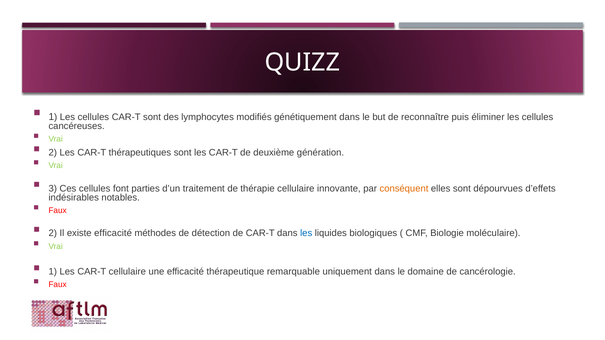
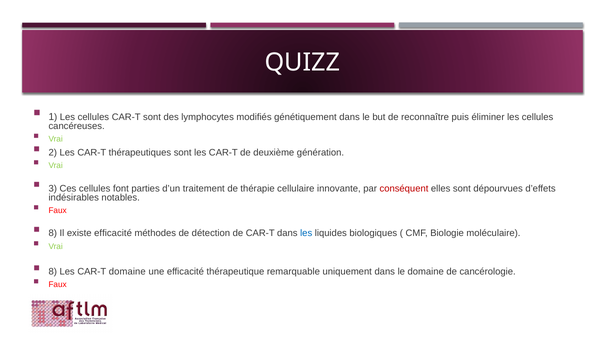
conséquent colour: orange -> red (404, 189)
2: 2 -> 8 (53, 233)
1: 1 -> 8 (53, 272)
CAR-T cellulaire: cellulaire -> domaine (127, 272)
